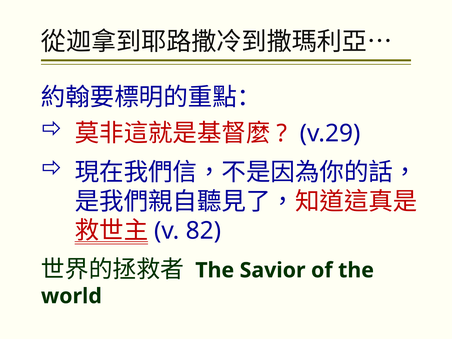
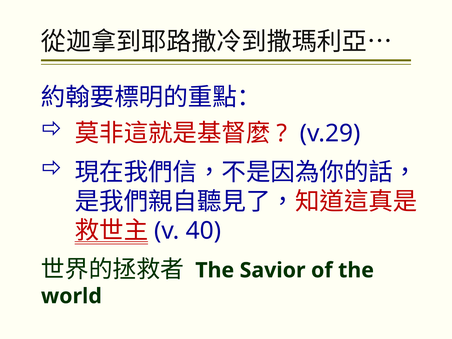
82: 82 -> 40 (203, 231)
